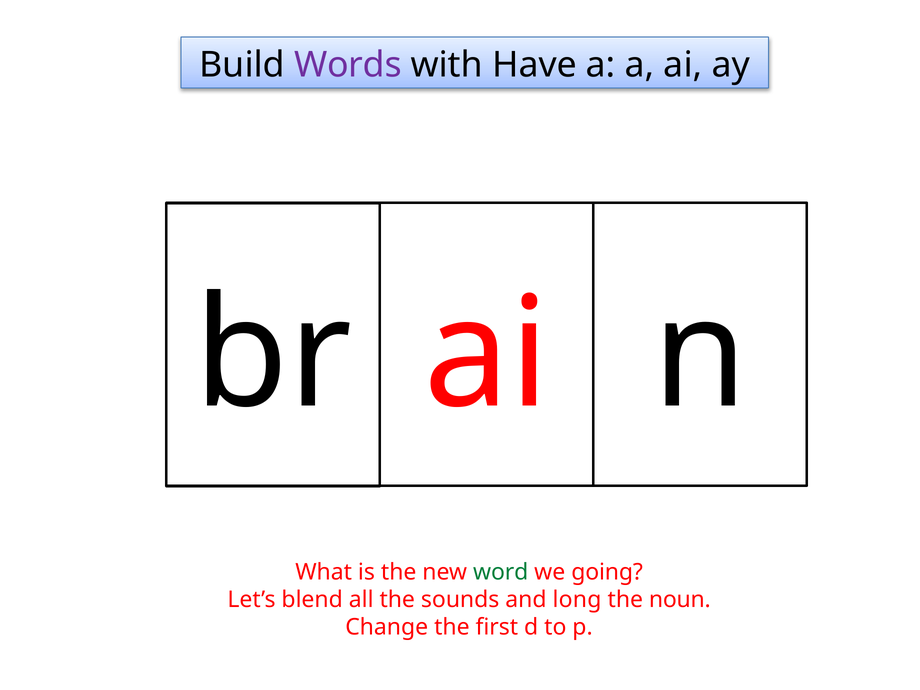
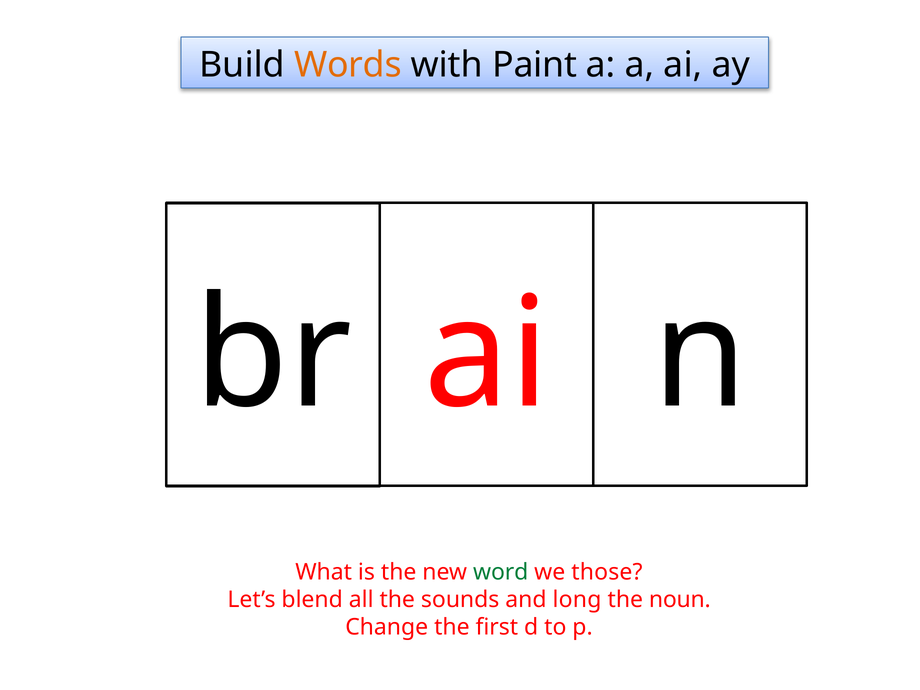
Words colour: purple -> orange (348, 65)
Have: Have -> Paint (535, 65)
going: going -> those (607, 572)
